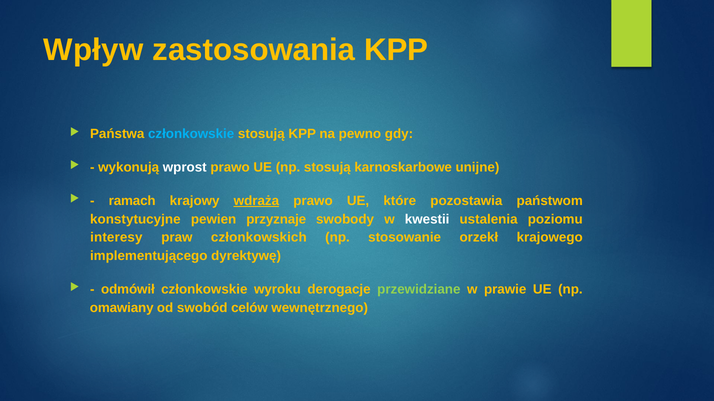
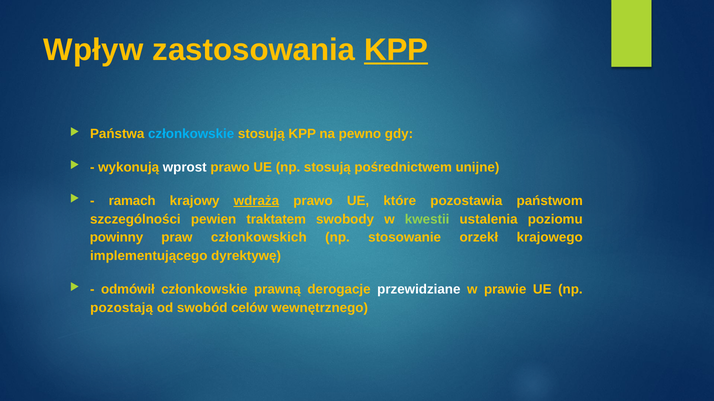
KPP underline: none -> present (396, 50)
karnoskarbowe: karnoskarbowe -> pośrednictwem (403, 168)
konstytucyjne: konstytucyjne -> szczególności (135, 219)
przyznaje: przyznaje -> traktatem (276, 219)
kwestii colour: white -> light green (427, 219)
interesy: interesy -> powinny (117, 238)
wyroku: wyroku -> prawną (277, 290)
przewidziane colour: light green -> white (419, 290)
omawiany: omawiany -> pozostają (122, 308)
